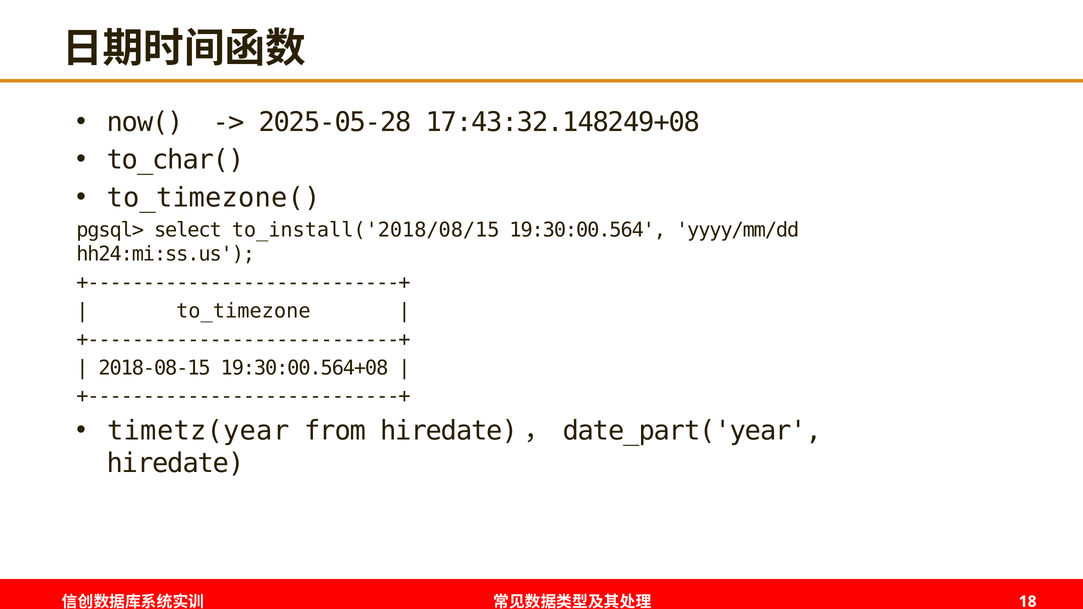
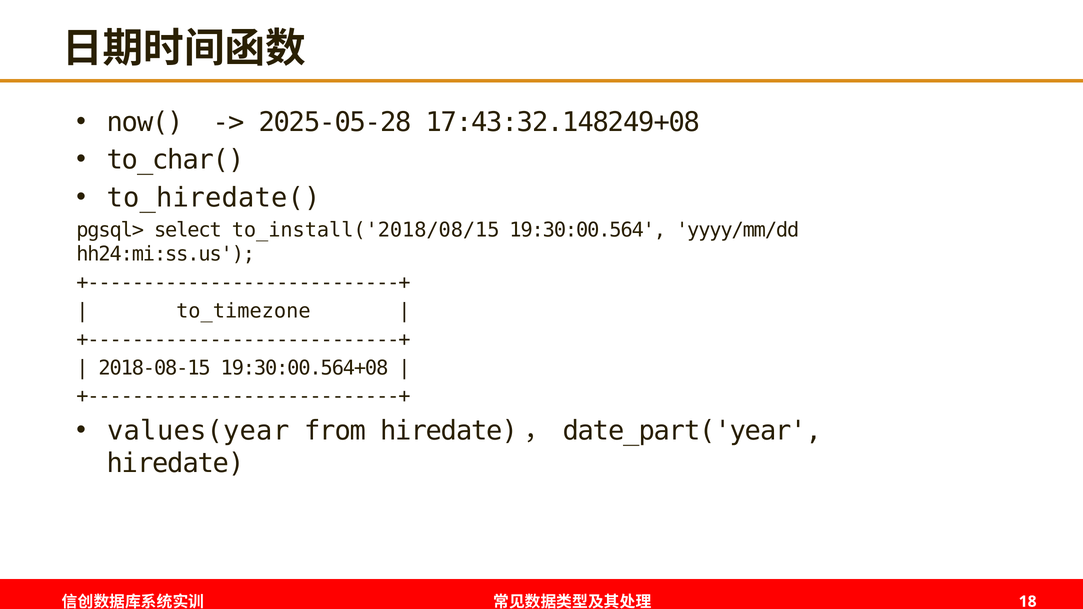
to_timezone(: to_timezone( -> to_hiredate( (214, 198)
timetz(year: timetz(year -> values(year (198, 431)
